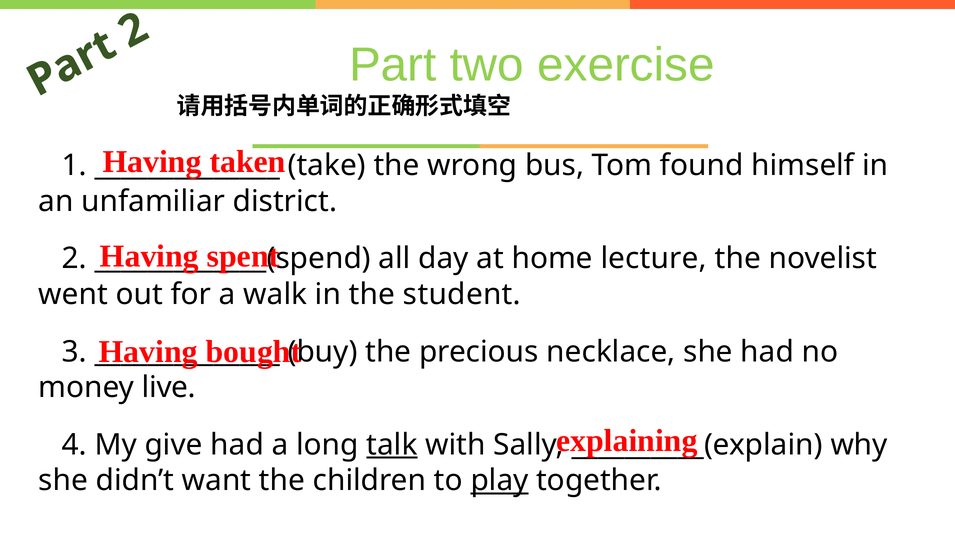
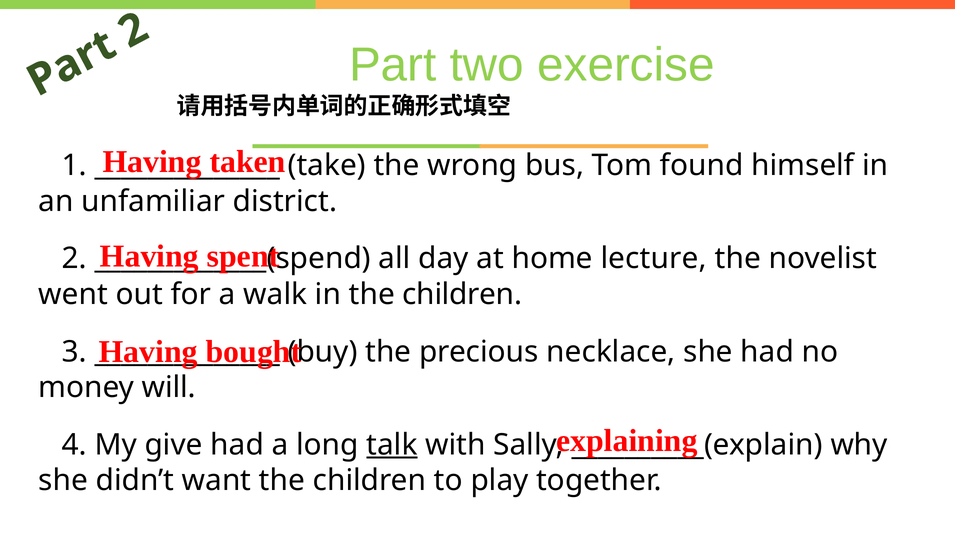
in the student: student -> children (462, 295)
live: live -> will (169, 388)
play underline: present -> none (500, 481)
